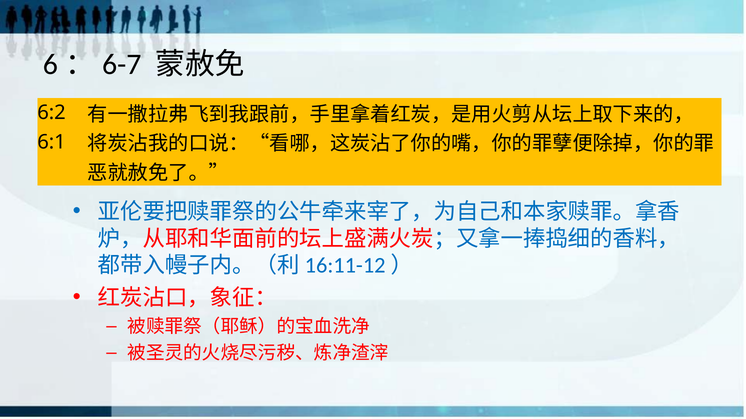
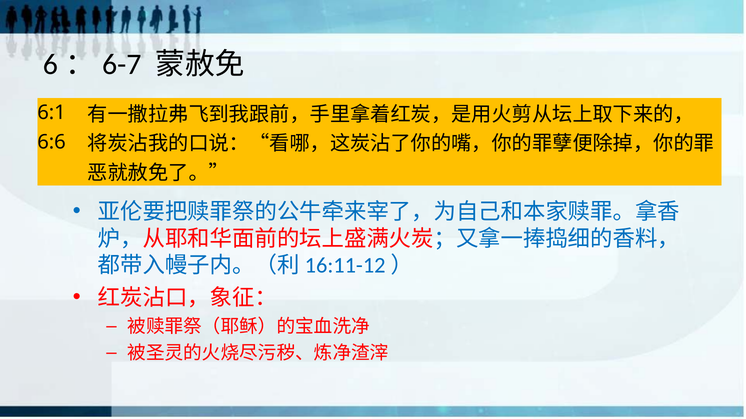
6:2: 6:2 -> 6:1 (52, 113)
6:1: 6:1 -> 6:6 (52, 142)
